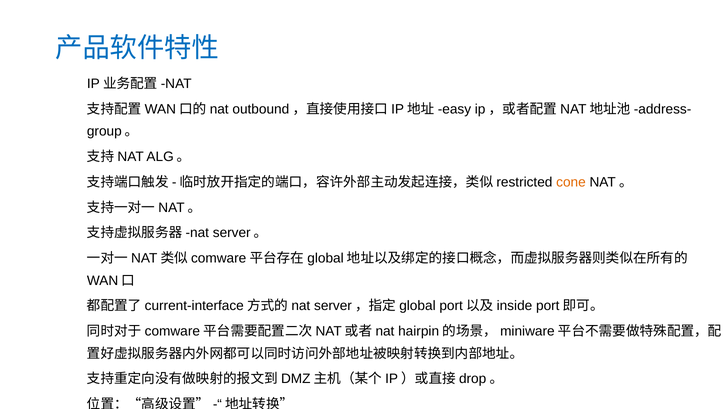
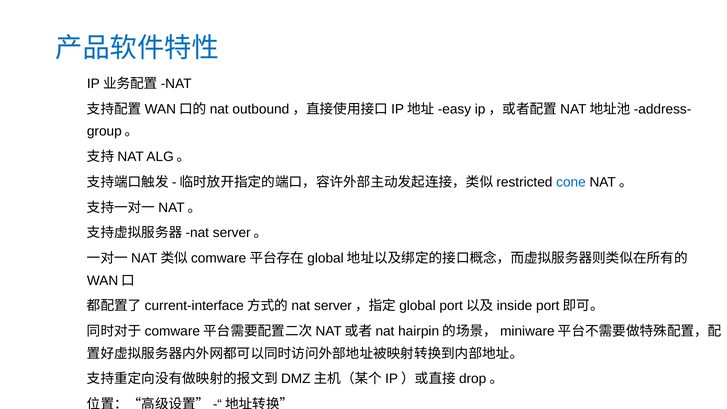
cone colour: orange -> blue (571, 182)
